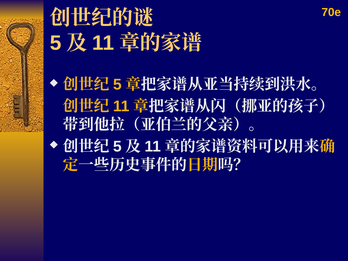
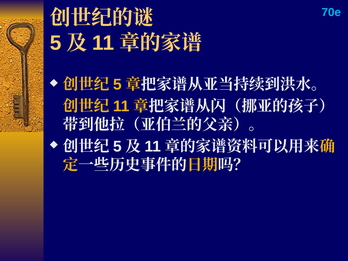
70e colour: yellow -> light blue (331, 12)
